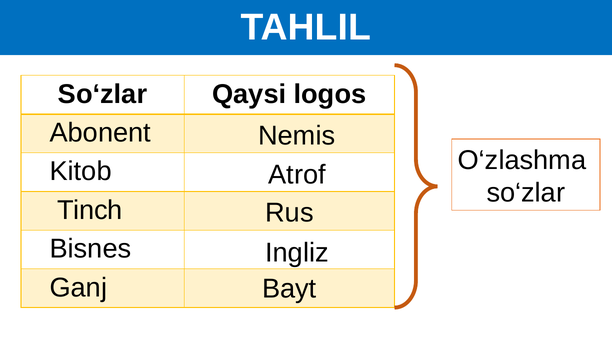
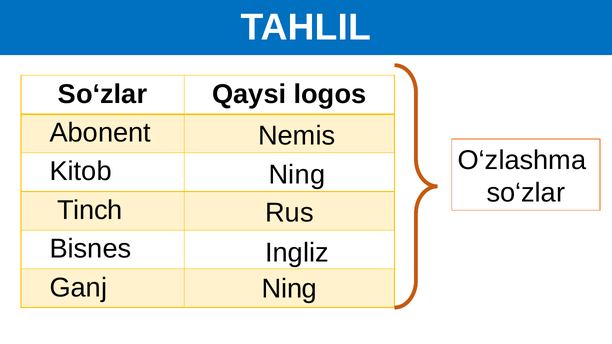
Atrof: Atrof -> Ning (297, 175)
Ganj Bayt: Bayt -> Ning (289, 289)
